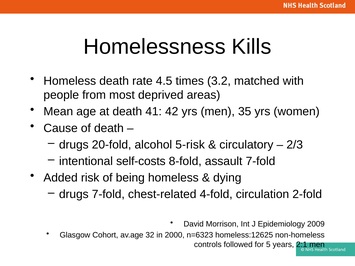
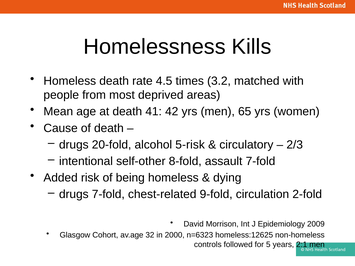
35: 35 -> 65 (245, 112)
self-costs: self-costs -> self-other (141, 161)
4-fold: 4-fold -> 9-fold (216, 195)
